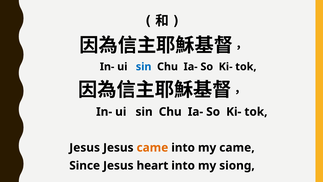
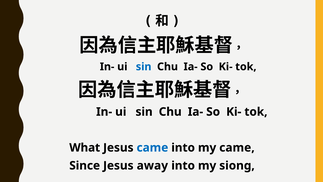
Jesus: Jesus -> What (85, 147)
came colour: orange -> blue (152, 147)
heart: heart -> away (152, 165)
